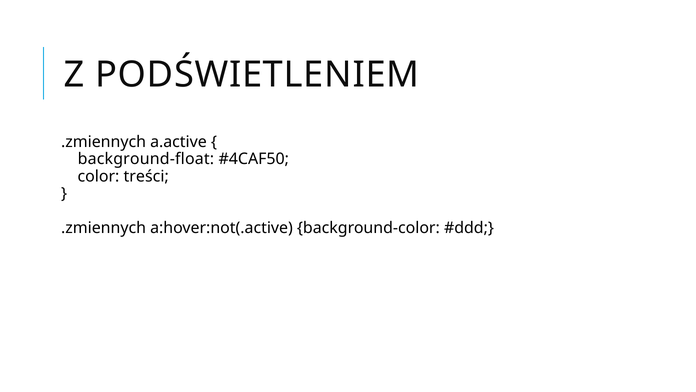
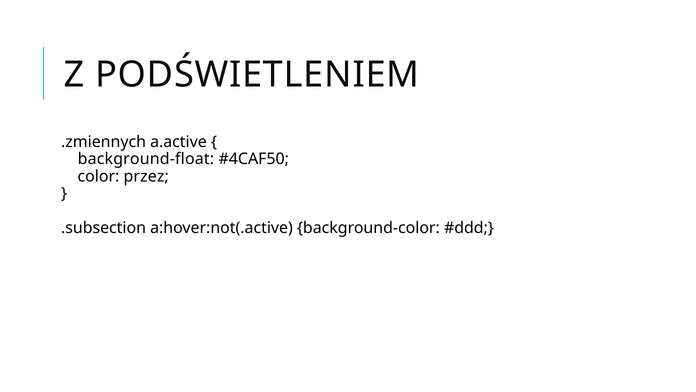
treści: treści -> przez (146, 176)
.zmiennych: .zmiennych -> .subsection (104, 228)
